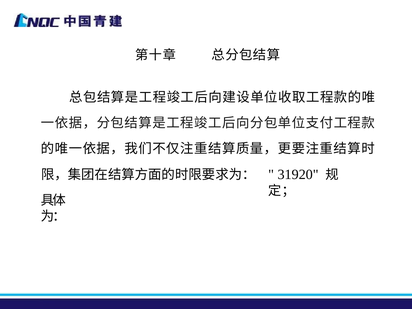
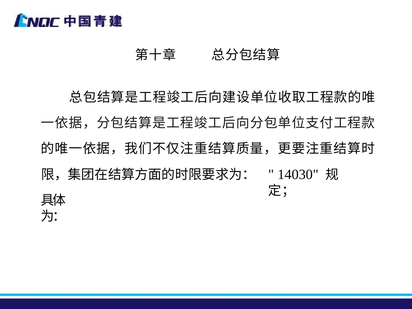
31920: 31920 -> 14030 (298, 174)
